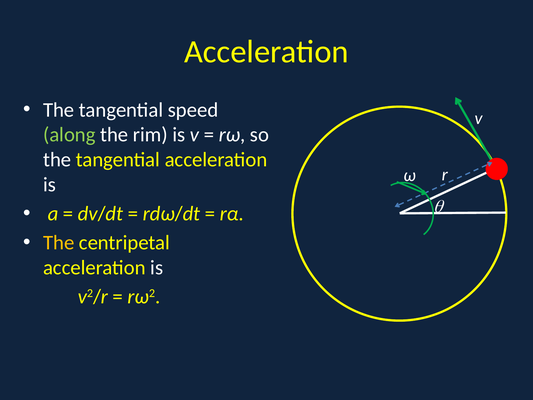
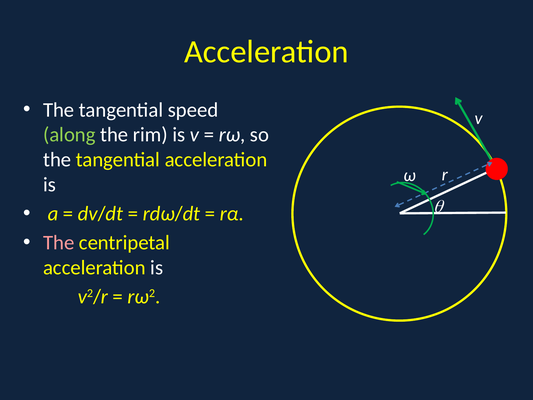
The colour: yellow -> pink (59, 243)
